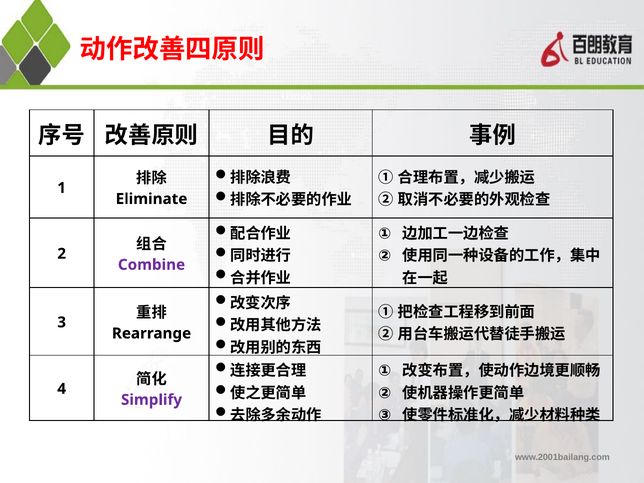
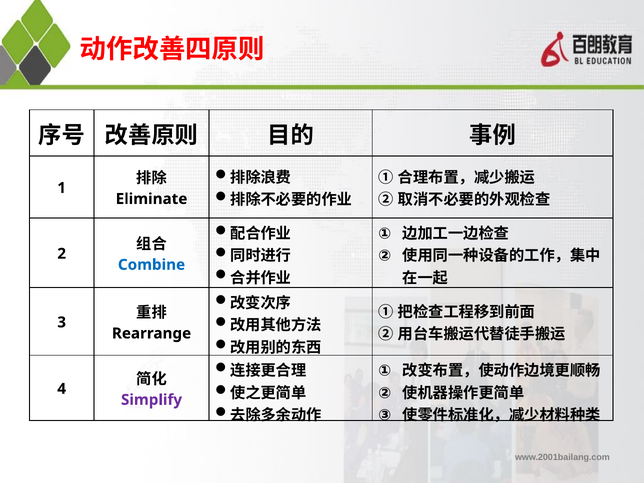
Combine colour: purple -> blue (151, 265)
